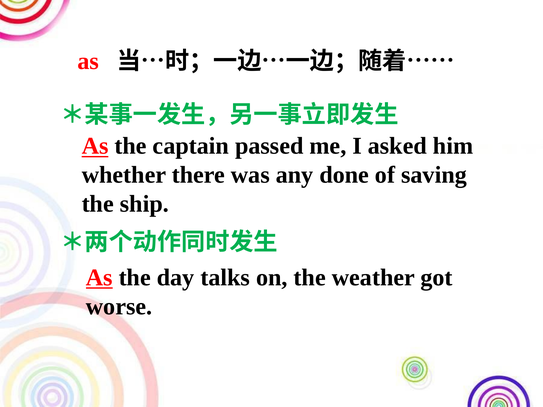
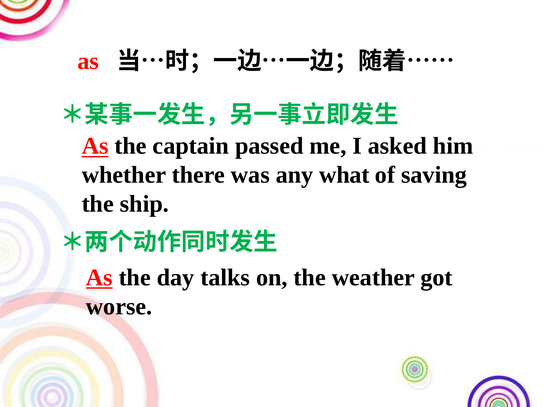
done: done -> what (344, 175)
